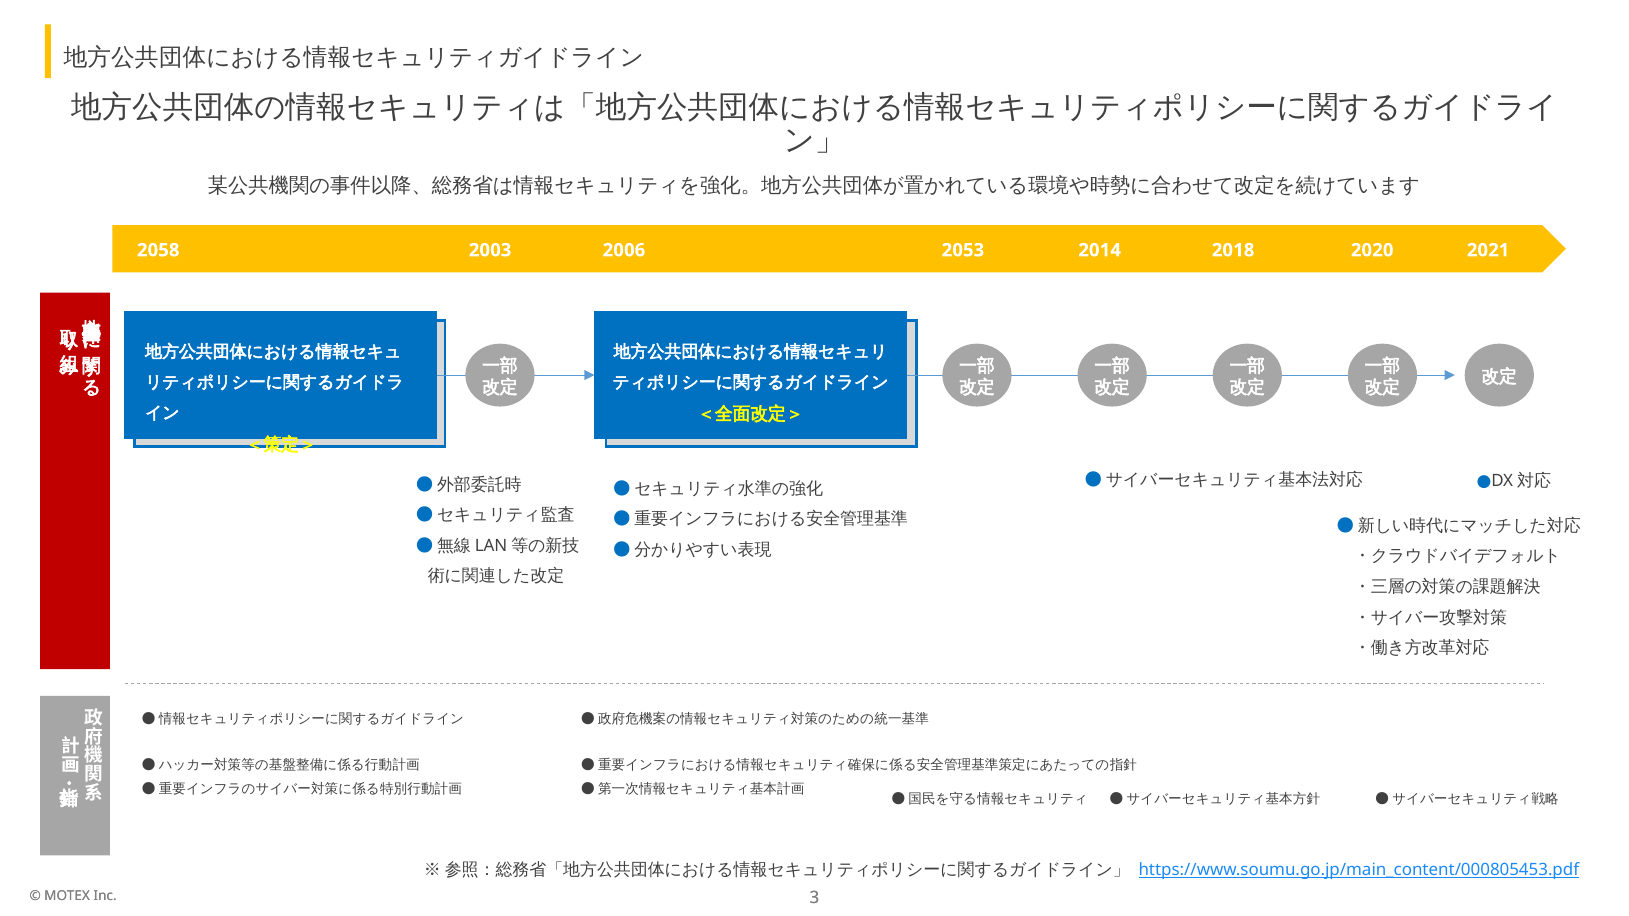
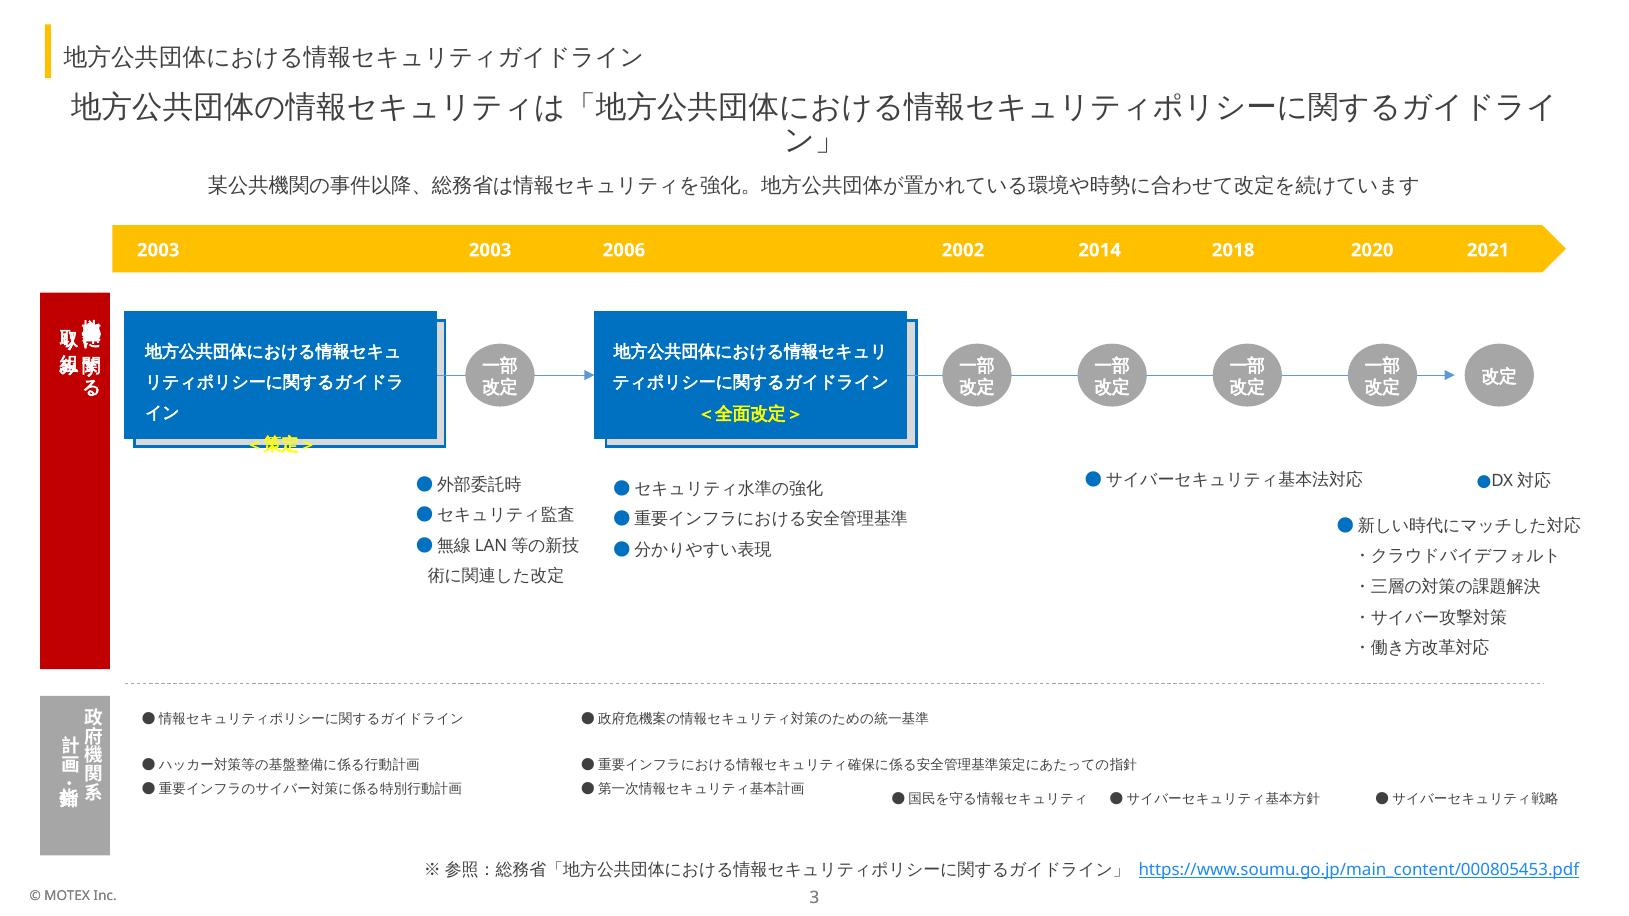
2058: 2058 -> 2003 (158, 250)
2053: 2053 -> 2002 (963, 250)
